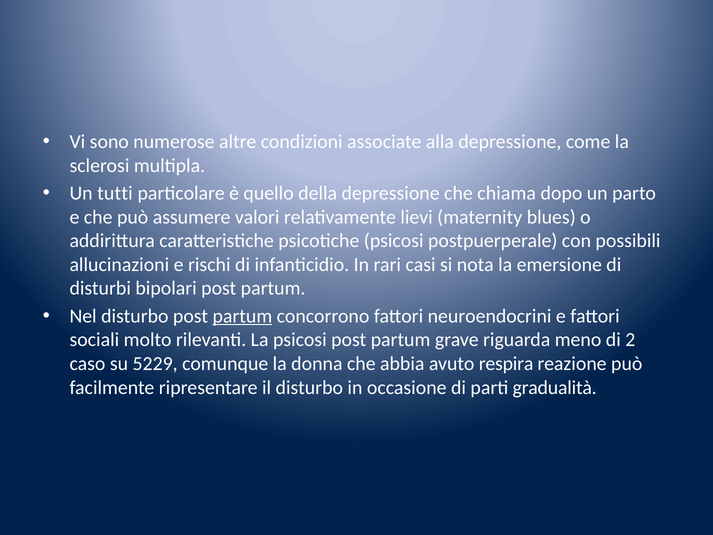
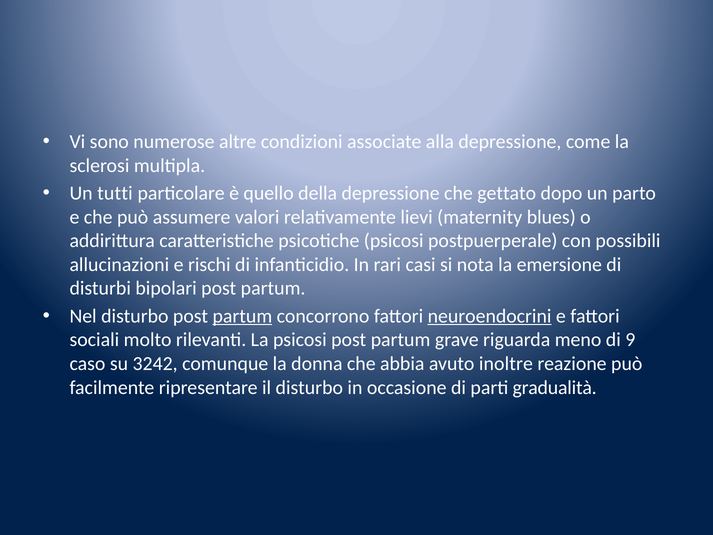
chiama: chiama -> gettato (507, 193)
neuroendocrini underline: none -> present (490, 316)
2: 2 -> 9 (630, 340)
5229: 5229 -> 3242 (155, 364)
respira: respira -> inoltre (506, 364)
